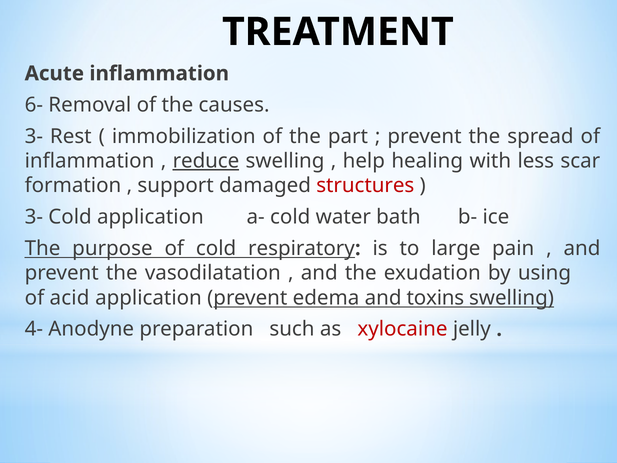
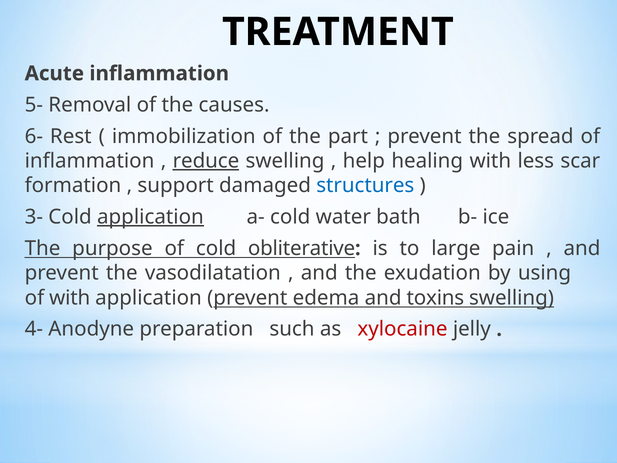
6-: 6- -> 5- (34, 105)
3-: 3- -> 6- (34, 136)
structures colour: red -> blue (365, 186)
application underline: none -> present (150, 217)
respiratory: respiratory -> obliterative (302, 248)
of acid: acid -> with (70, 298)
